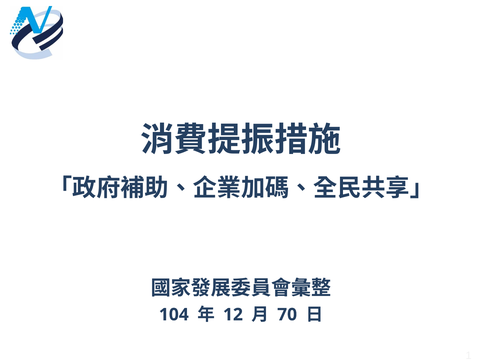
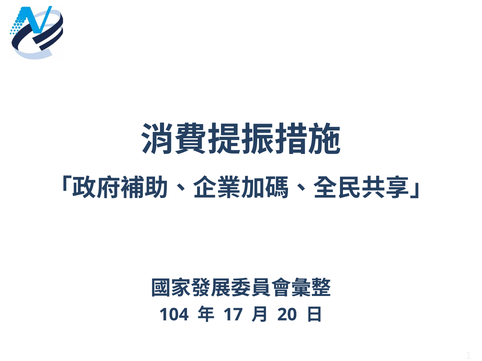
12: 12 -> 17 (233, 315)
70: 70 -> 20 (287, 315)
